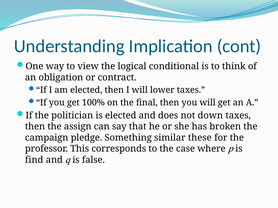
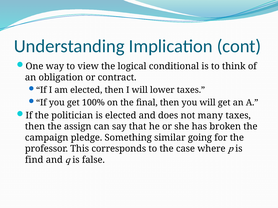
down: down -> many (210, 116)
these: these -> going (200, 138)
